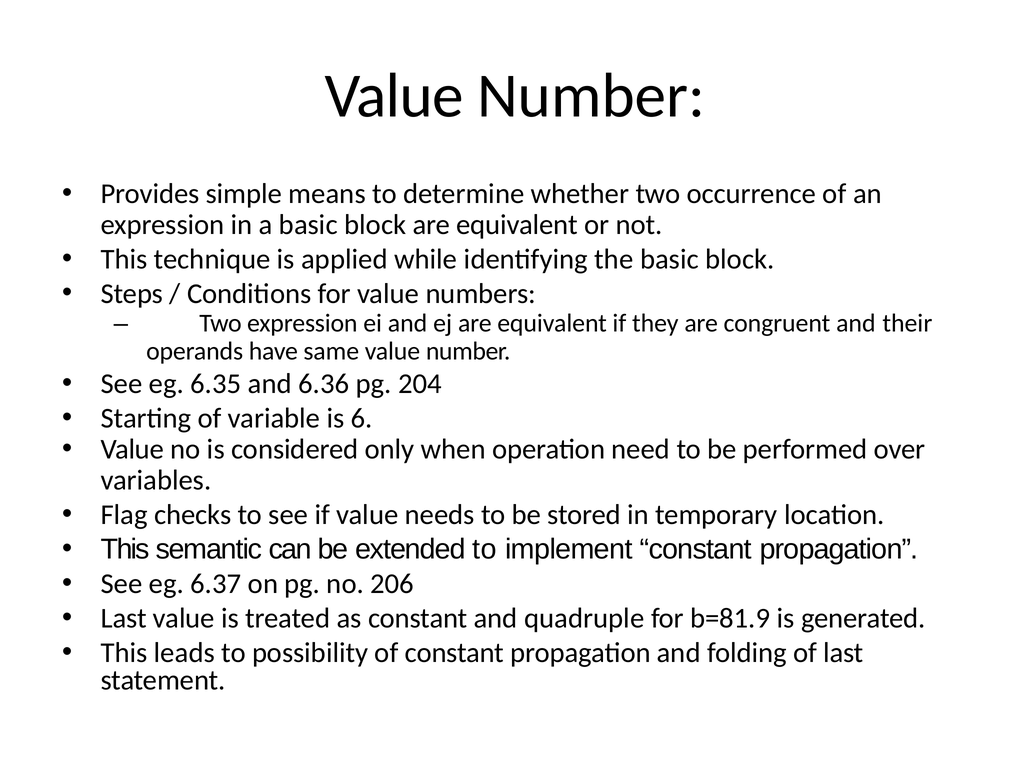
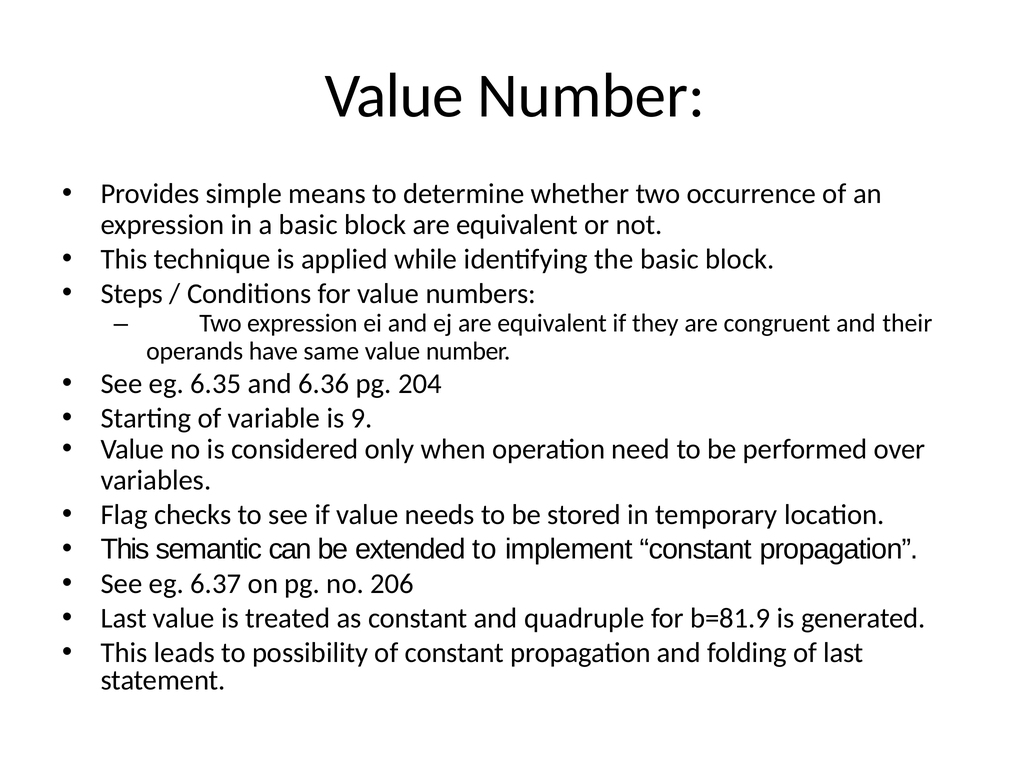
6: 6 -> 9 (362, 419)
